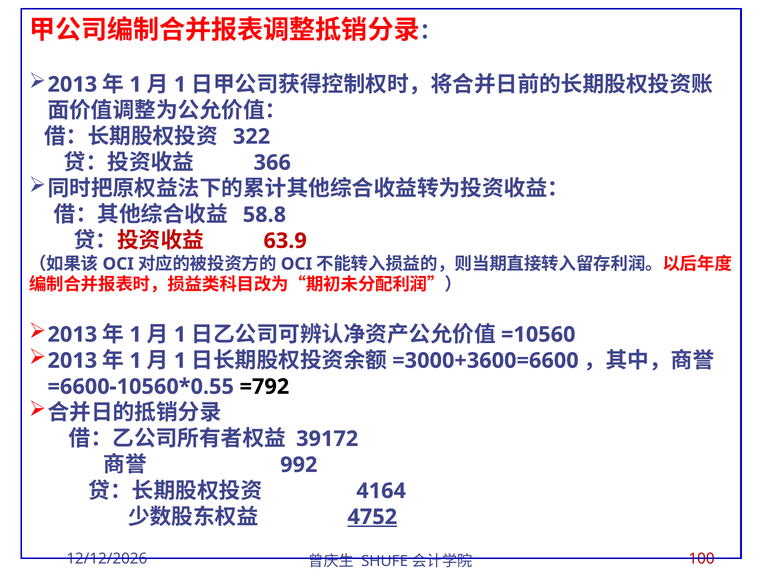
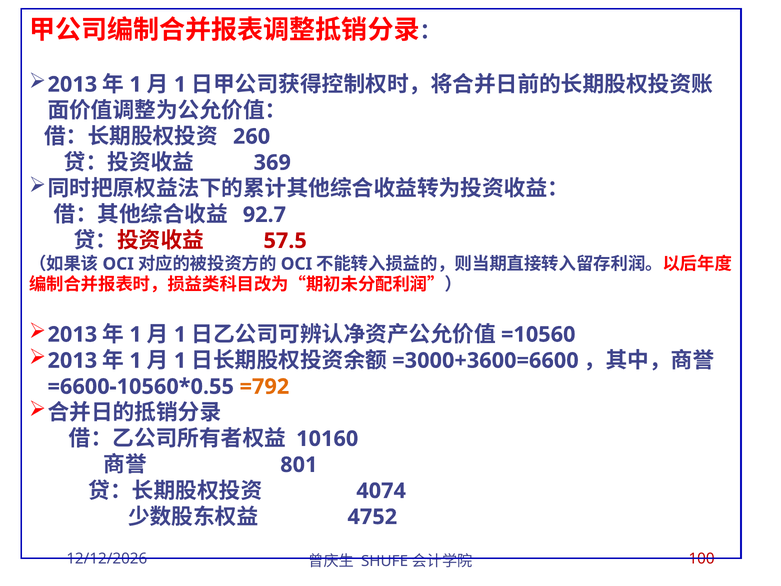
322: 322 -> 260 (252, 137)
366: 366 -> 369 (272, 163)
58.8: 58.8 -> 92.7 (264, 215)
63.9: 63.9 -> 57.5 (285, 241)
=792 colour: black -> orange (264, 387)
39172: 39172 -> 10160 (327, 439)
992: 992 -> 801 (299, 465)
4164: 4164 -> 4074 (381, 491)
4752 underline: present -> none (372, 517)
